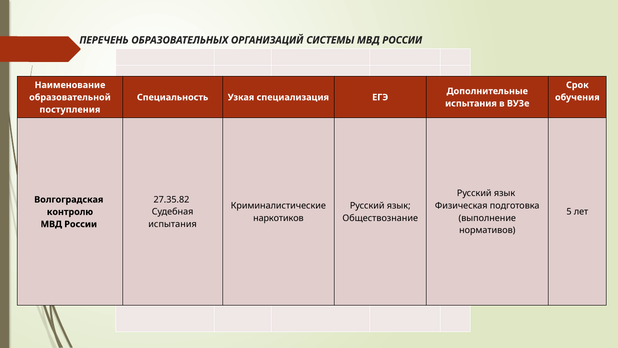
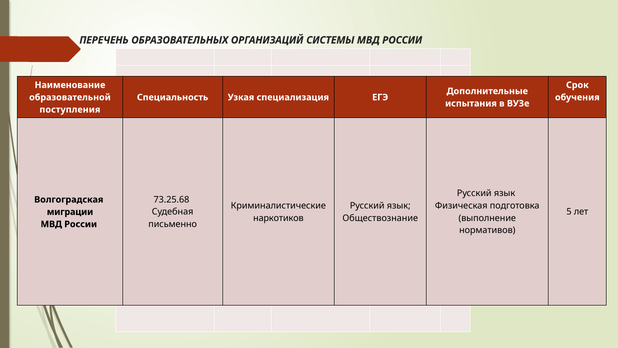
27.35.82: 27.35.82 -> 73.25.68 (171, 199)
контролю: контролю -> миграции (70, 212)
испытания: испытания -> письменно (173, 224)
